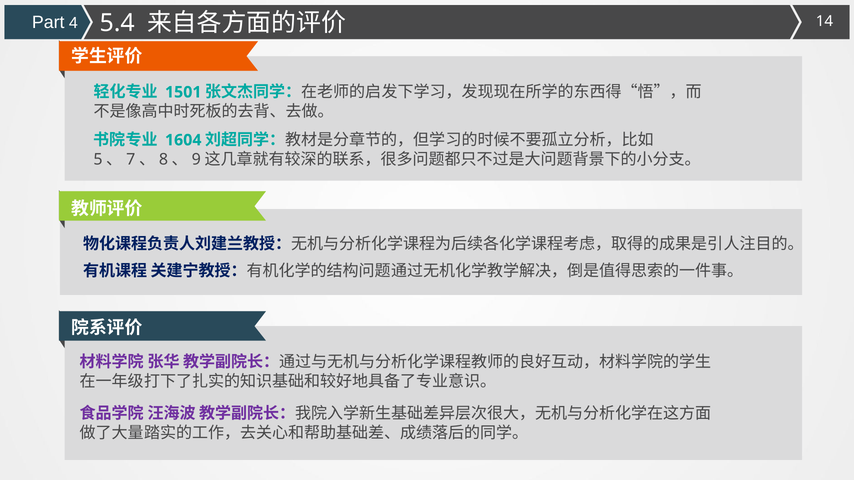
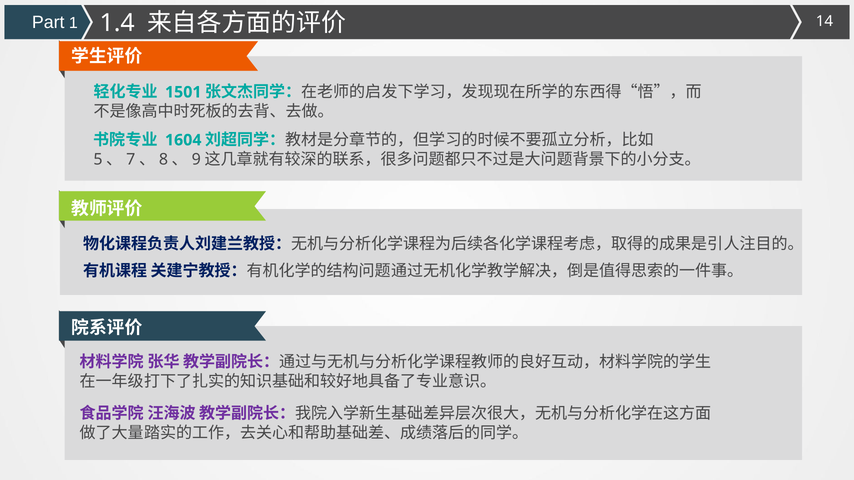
4: 4 -> 1 (73, 23)
5.4: 5.4 -> 1.4 (117, 23)
